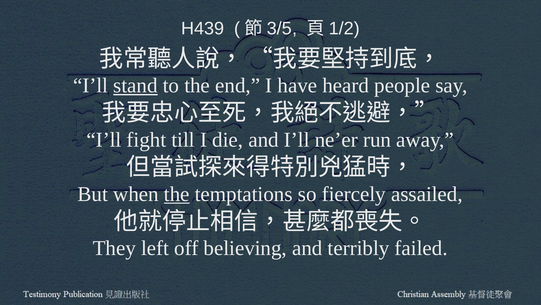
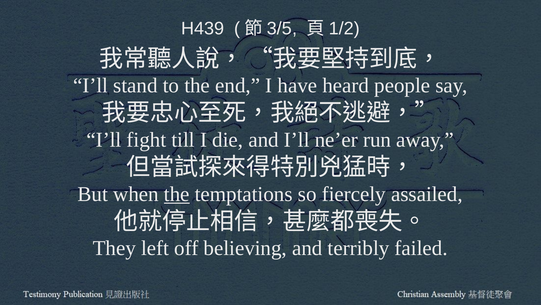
stand underline: present -> none (135, 85)
